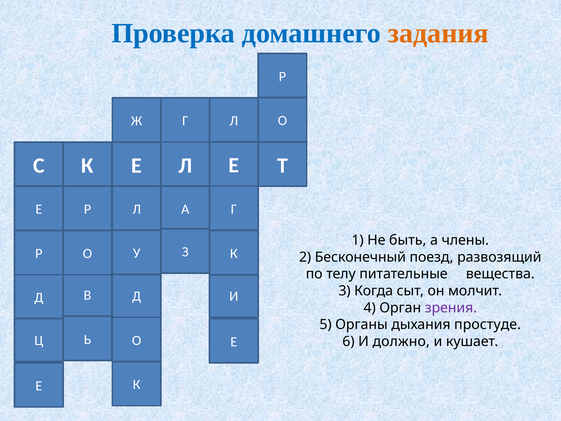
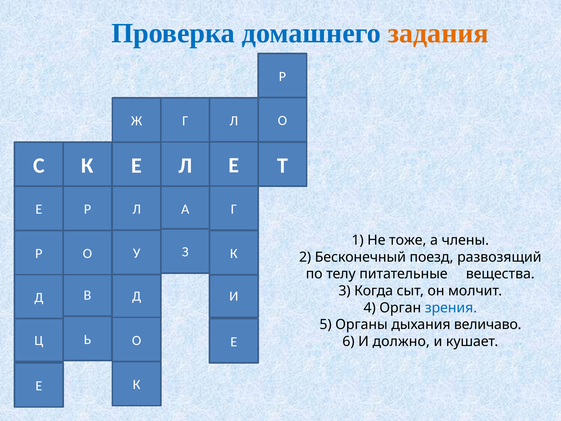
быть: быть -> тоже (408, 240)
зрения colour: purple -> blue (451, 308)
простуде: простуде -> величаво (488, 324)
